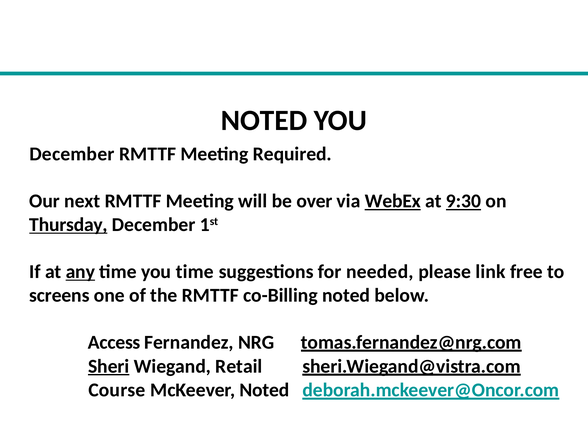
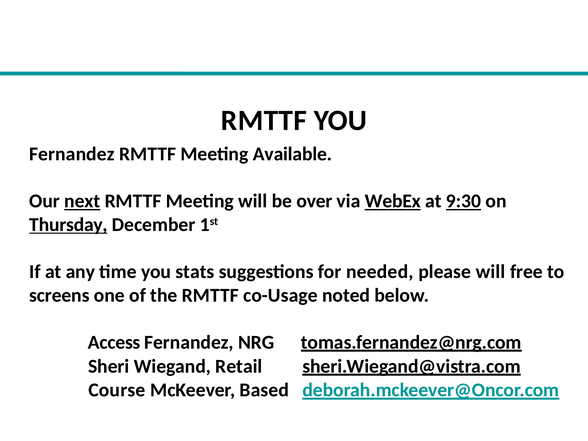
NOTED: NOTED -> RMTTF (264, 121)
December: December -> Fernandez (72, 154)
Required: Required -> Available (292, 154)
next underline: none -> present (82, 201)
any underline: present -> none (80, 272)
you time: time -> stats (195, 272)
please link: link -> will (490, 272)
co-Billing: co-Billing -> co-Usage (280, 295)
Sheri underline: present -> none (109, 366)
McKeever Noted: Noted -> Based (264, 390)
